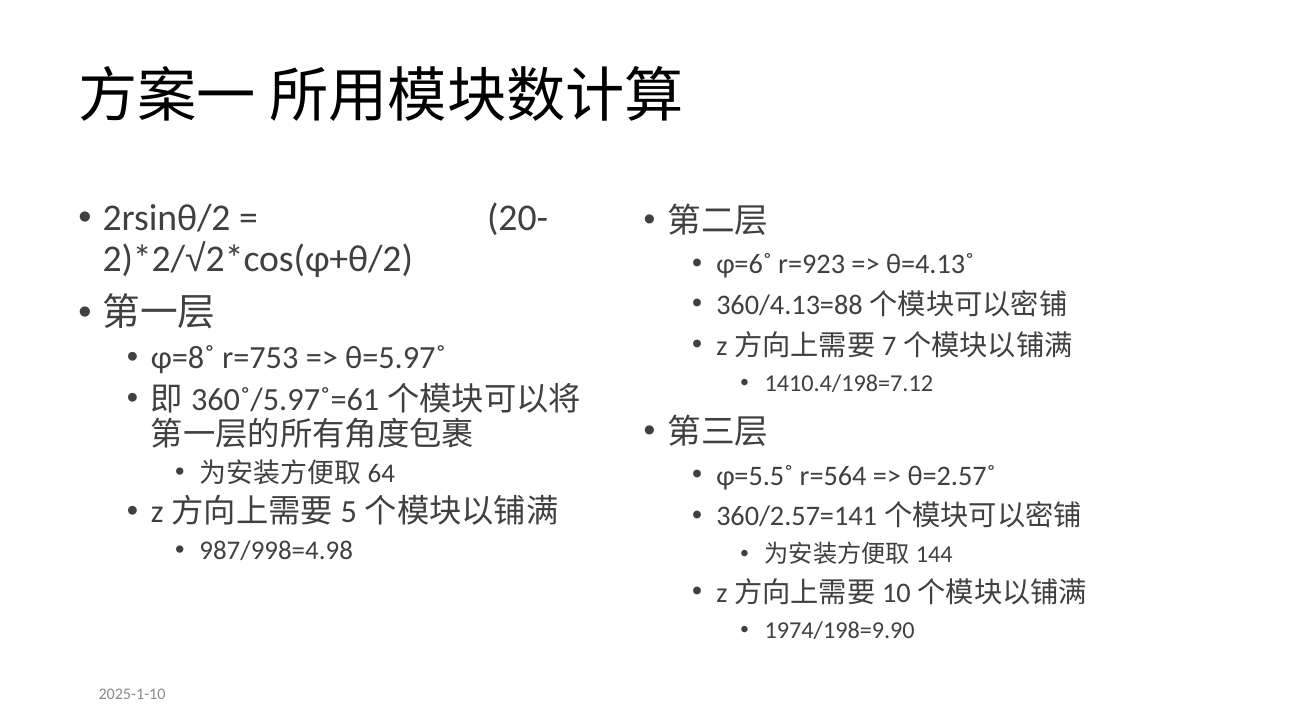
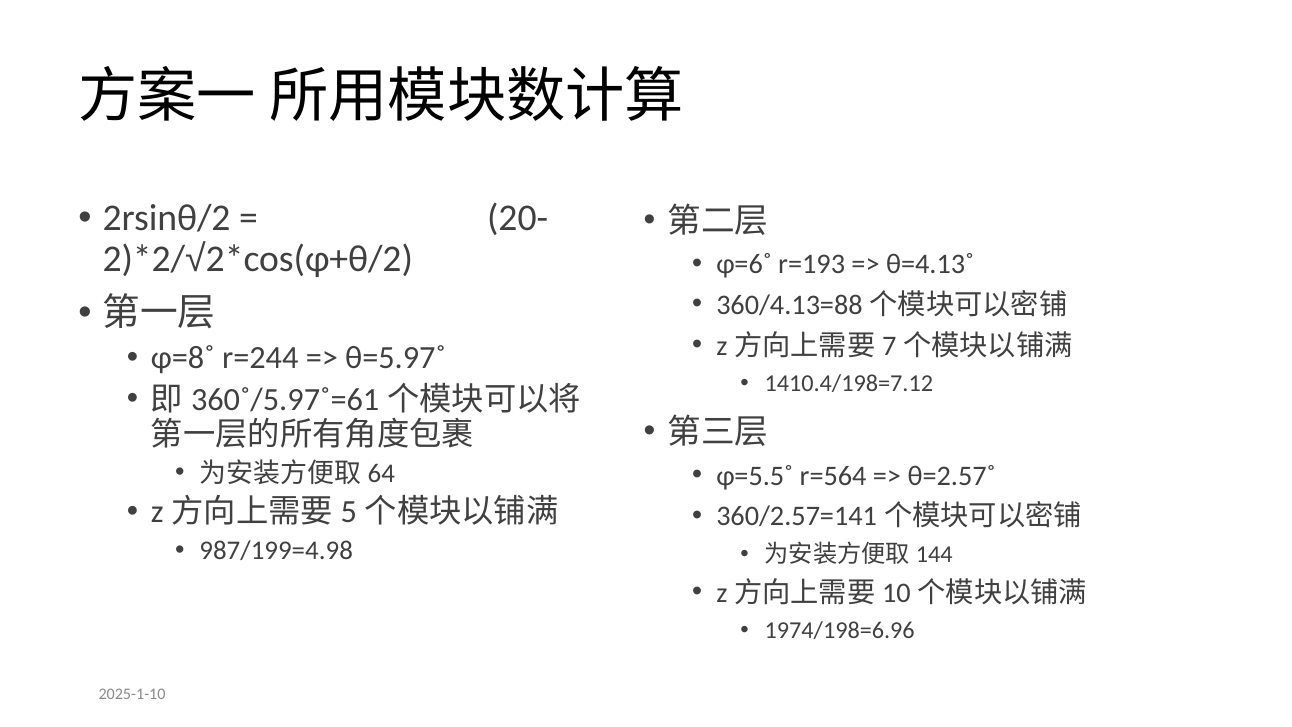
r=923: r=923 -> r=193 (812, 264)
r=753: r=753 -> r=244 (260, 358)
987/998=4.98: 987/998=4.98 -> 987/199=4.98 (276, 550)
1974/198=9.90: 1974/198=9.90 -> 1974/198=6.96 (840, 631)
